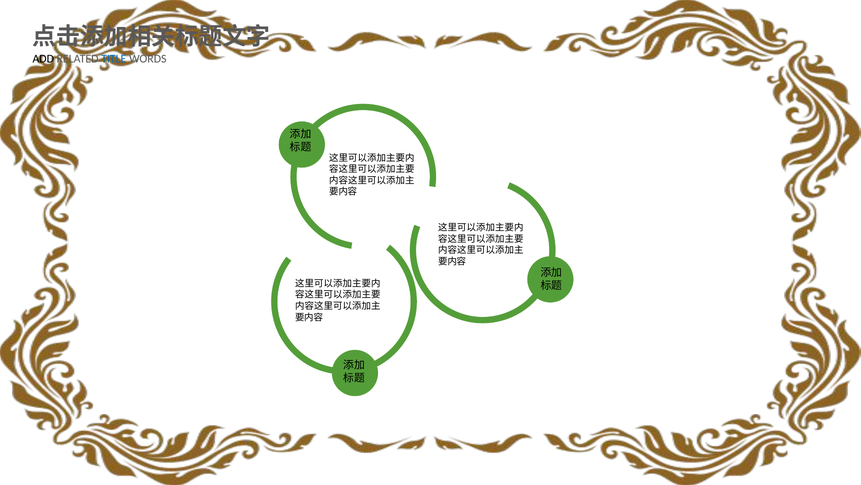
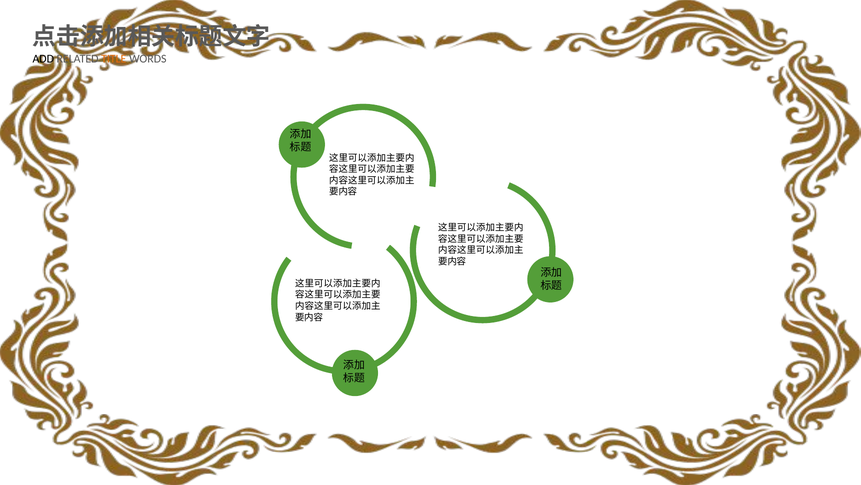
TITLE colour: blue -> orange (114, 59)
